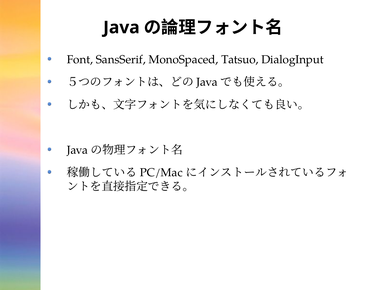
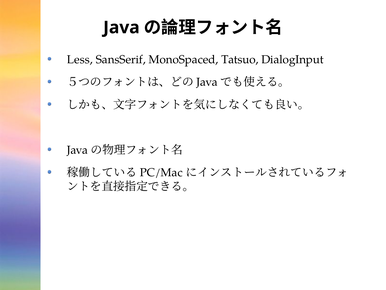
Font: Font -> Less (80, 59)
